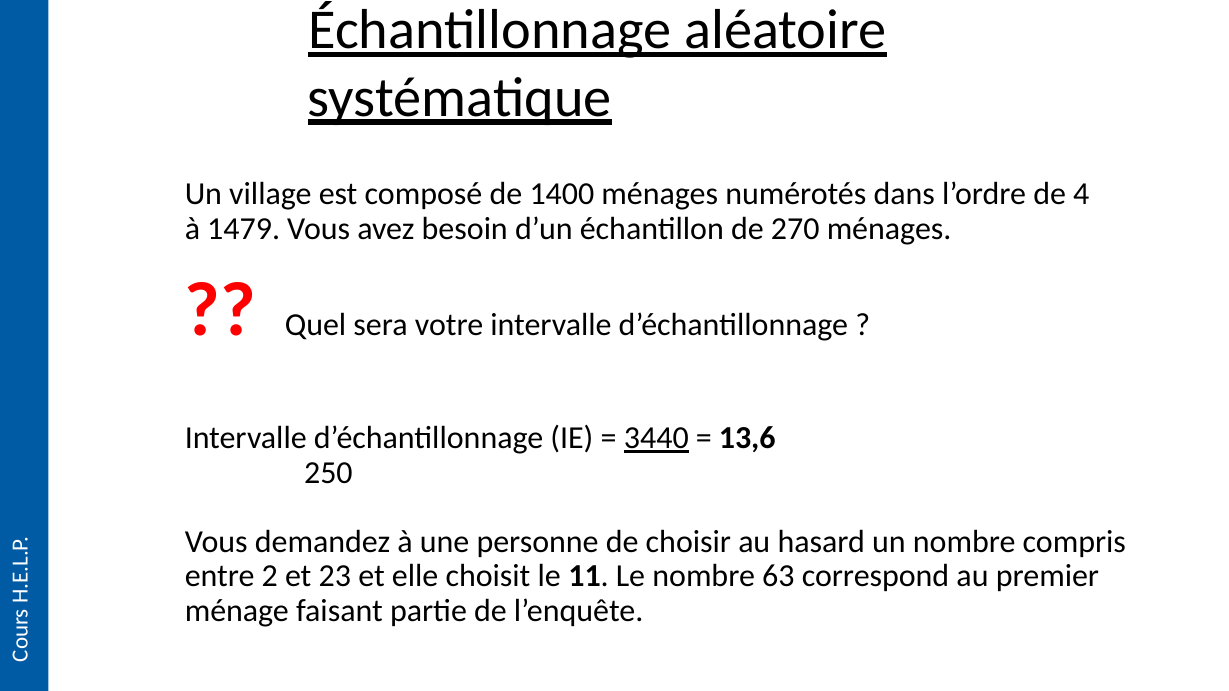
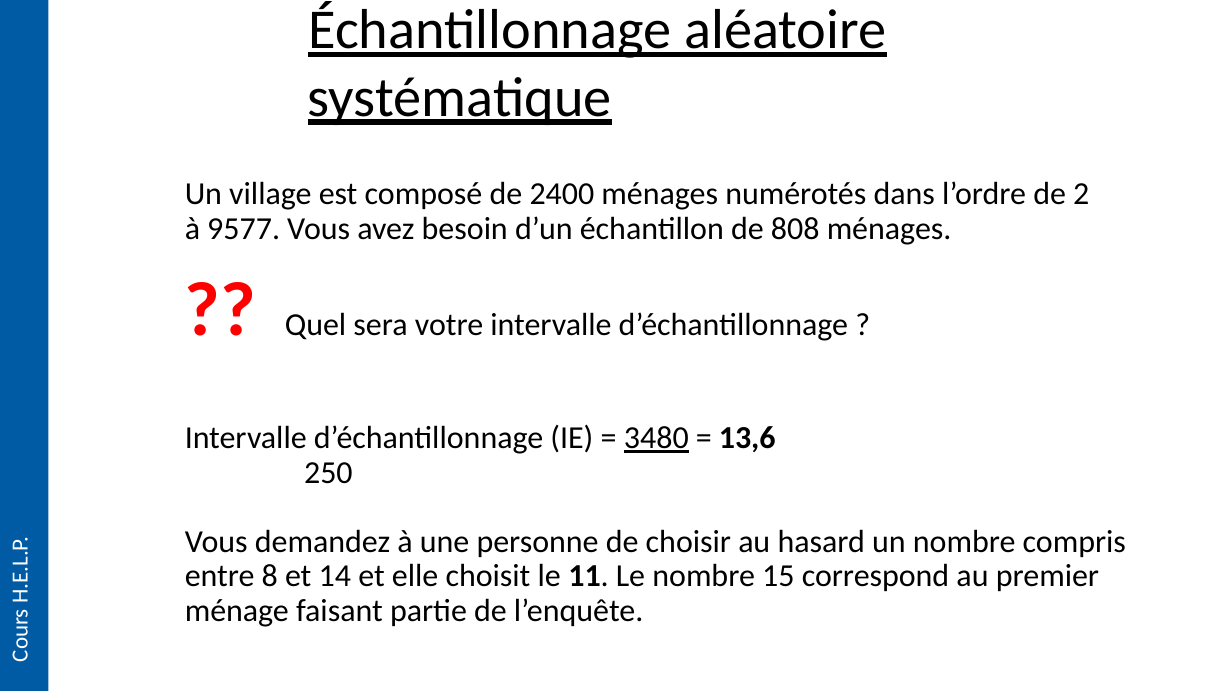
1400: 1400 -> 2400 (562, 194)
4: 4 -> 2 (1081, 194)
1479: 1479 -> 9577 (244, 229)
270: 270 -> 808 (795, 229)
3440: 3440 -> 3480 (656, 438)
2: 2 -> 8 (270, 576)
23: 23 -> 14 (335, 576)
63: 63 -> 15 (778, 576)
